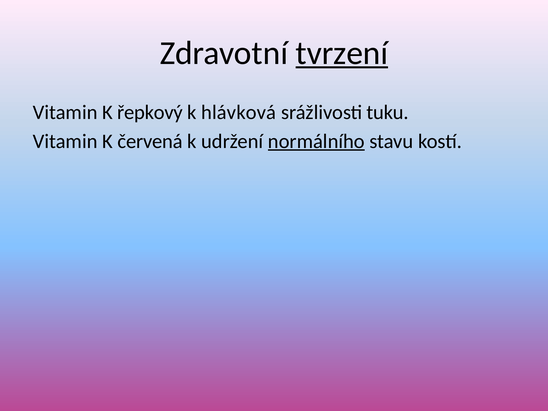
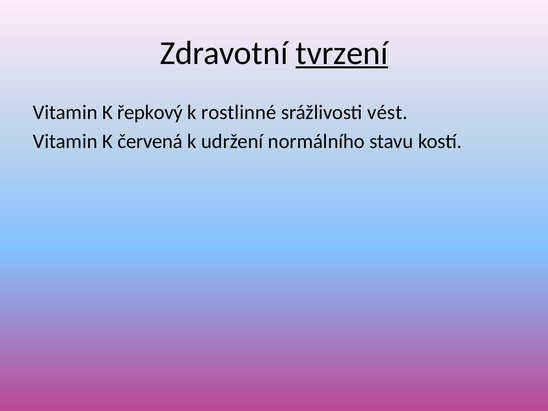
hlávková: hlávková -> rostlinné (239, 112)
tuku: tuku -> vést (387, 112)
normálního underline: present -> none (316, 141)
